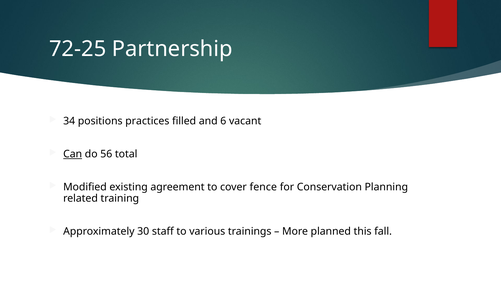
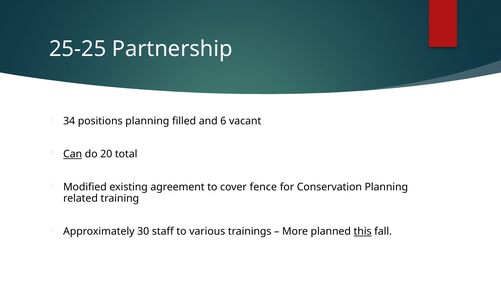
72-25: 72-25 -> 25-25 (78, 49)
positions practices: practices -> planning (147, 121)
56: 56 -> 20 (106, 154)
this underline: none -> present (363, 231)
